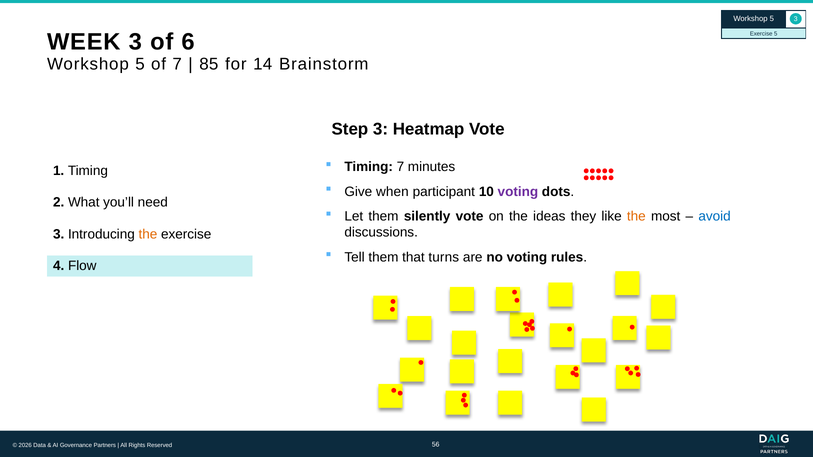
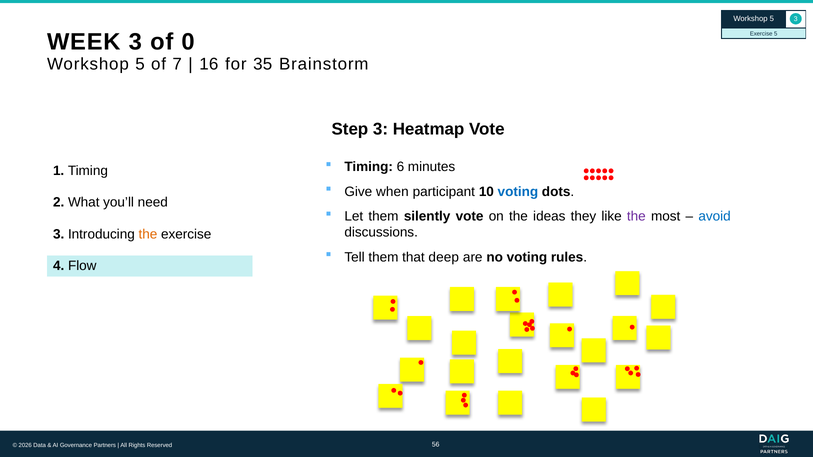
6: 6 -> 0 (188, 42)
85: 85 -> 16 (209, 64)
14: 14 -> 35 (263, 64)
Timing 7: 7 -> 6 (400, 167)
voting colour: purple -> blue (518, 192)
the colour: orange -> purple (636, 216)
turns: turns -> deep (444, 257)
